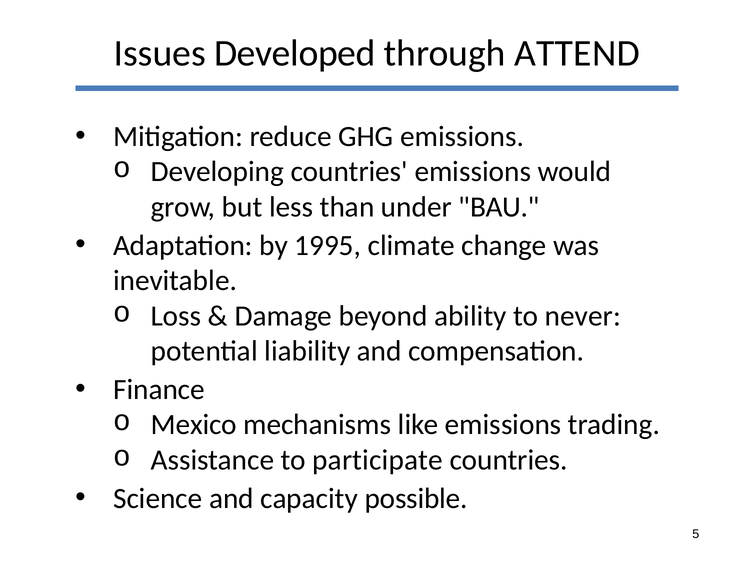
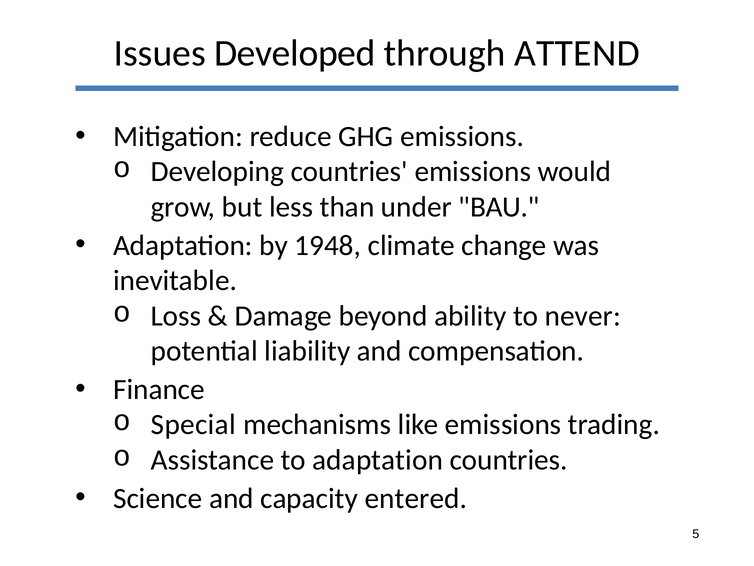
1995: 1995 -> 1948 (328, 245)
Mexico: Mexico -> Special (194, 424)
to participate: participate -> adaptation (378, 460)
possible: possible -> entered (416, 498)
